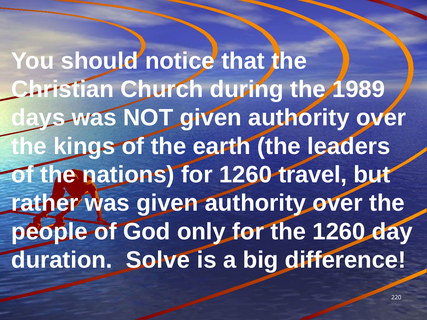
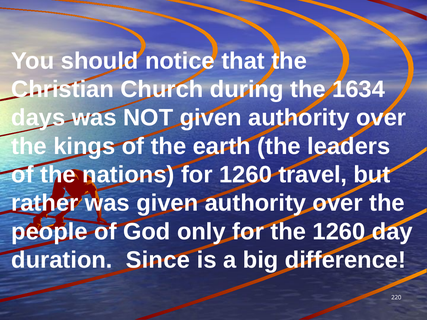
1989: 1989 -> 1634 (359, 89)
Solve: Solve -> Since (158, 260)
